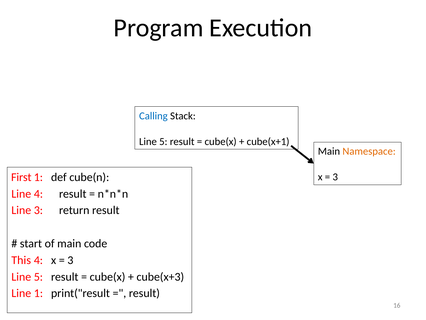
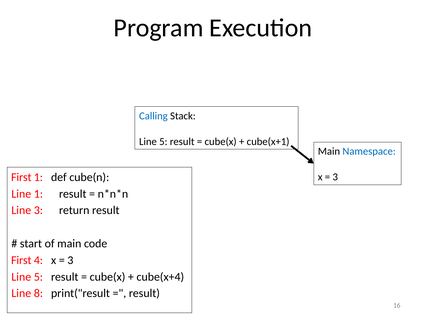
Namespace colour: orange -> blue (369, 151)
Line 4: 4 -> 1 (38, 193)
This: This -> First (21, 260)
cube(x+3: cube(x+3 -> cube(x+4 (160, 276)
Line 1: 1 -> 8 (38, 293)
